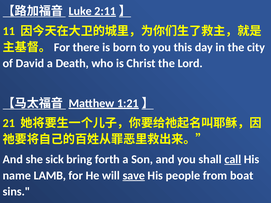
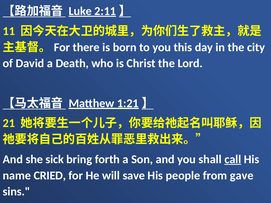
LAMB: LAMB -> CRIED (50, 176)
save underline: present -> none (134, 176)
boat: boat -> gave (242, 176)
